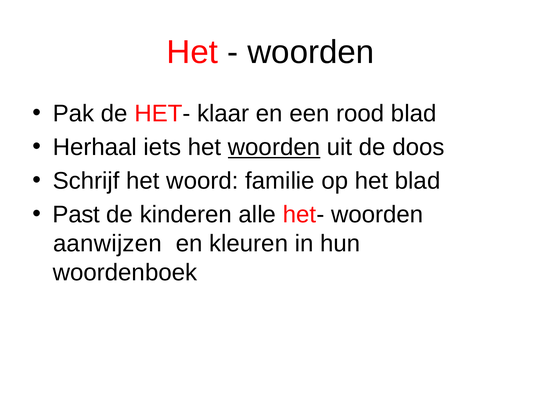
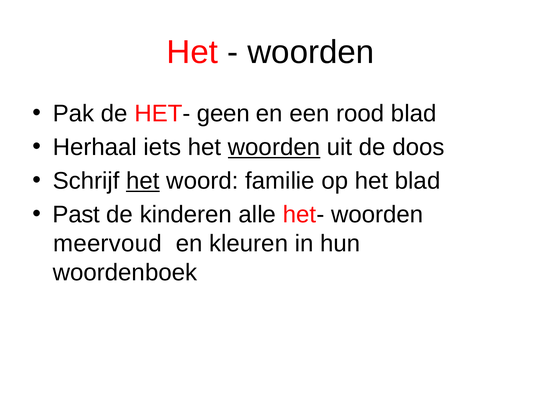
klaar: klaar -> geen (223, 113)
het underline: none -> present (143, 181)
aanwijzen: aanwijzen -> meervoud (107, 243)
